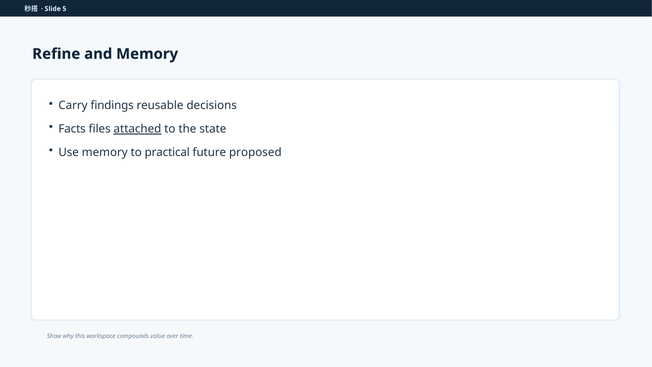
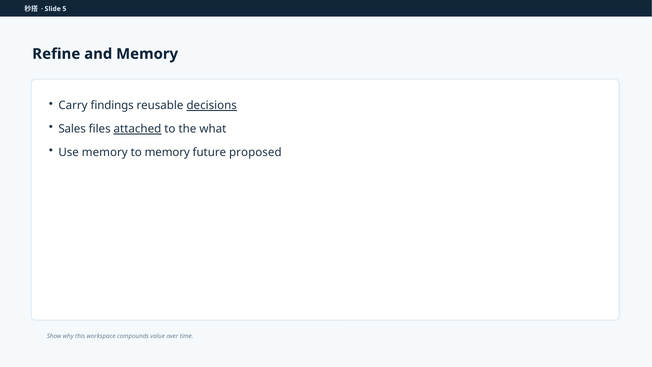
decisions underline: none -> present (212, 106)
Facts: Facts -> Sales (72, 129)
state: state -> what (213, 129)
to practical: practical -> memory (167, 152)
